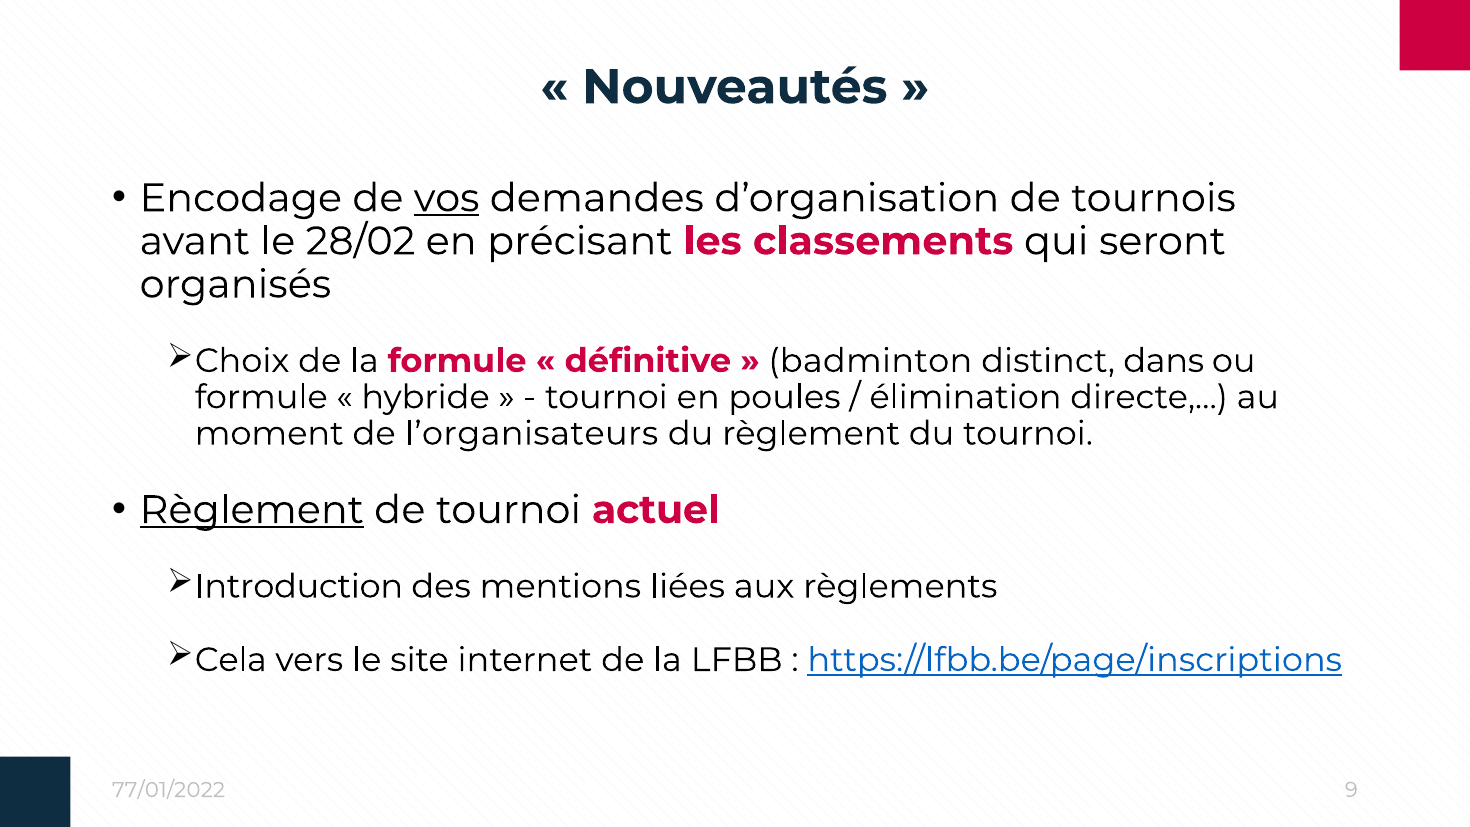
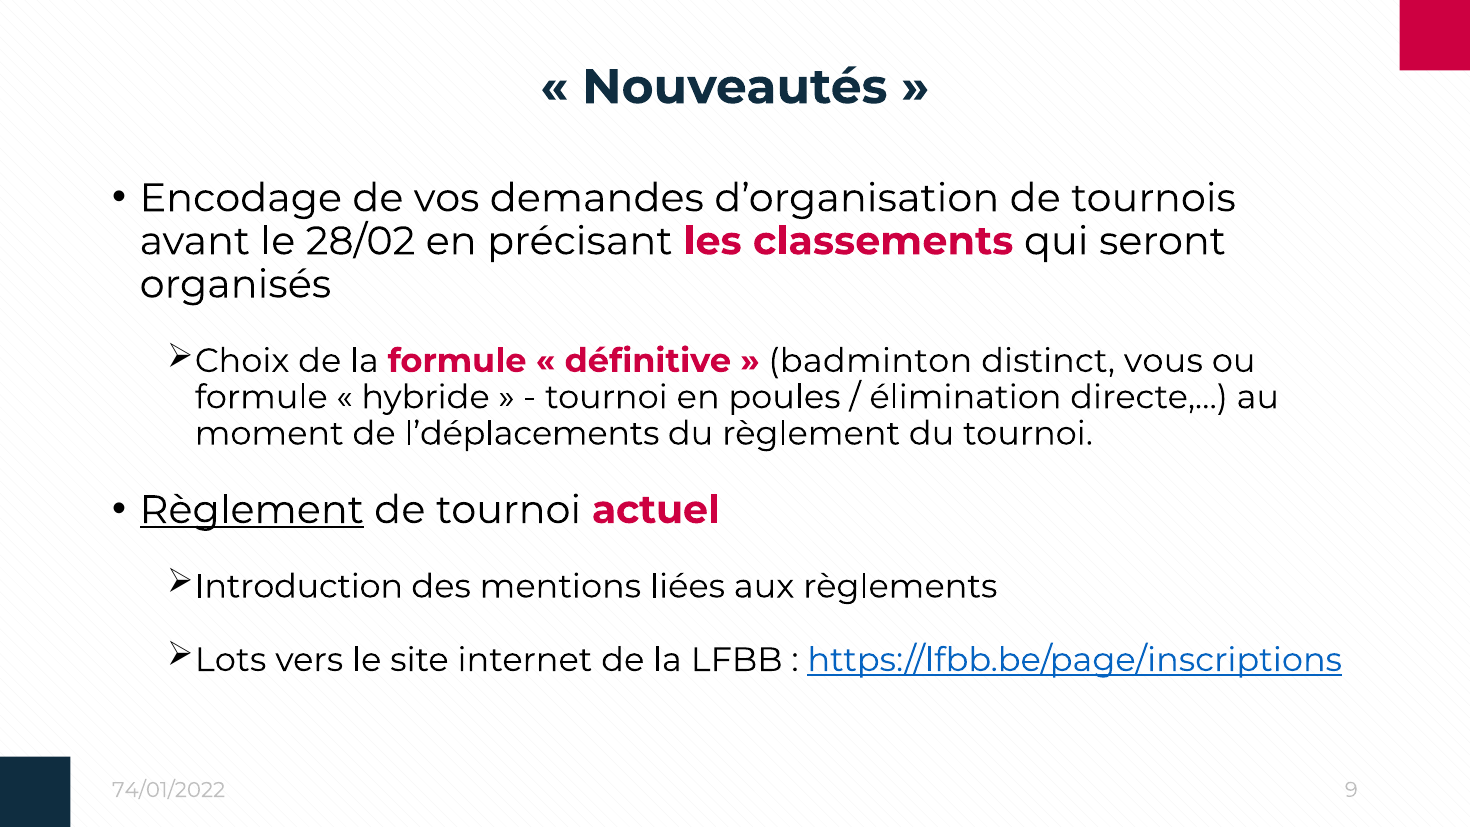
vos underline: present -> none (447, 198)
dans: dans -> vous (1163, 361)
l’organisateurs: l’organisateurs -> l’déplacements (532, 433)
Cela: Cela -> Lots (231, 660)
77/01/2022: 77/01/2022 -> 74/01/2022 (169, 790)
